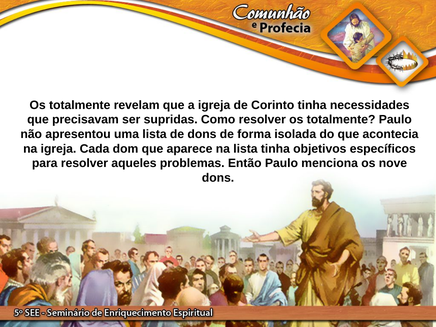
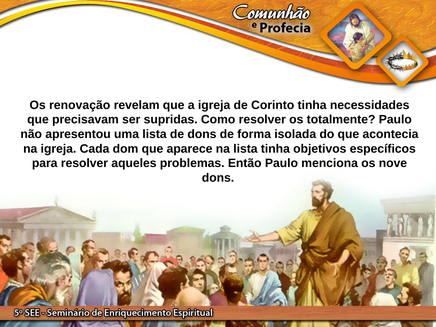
totalmente: totalmente -> renovação (80, 105)
